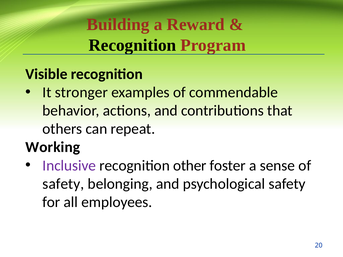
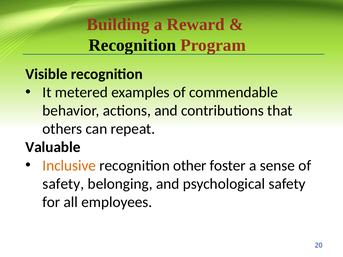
stronger: stronger -> metered (81, 92)
Working: Working -> Valuable (53, 147)
Inclusive colour: purple -> orange (69, 166)
